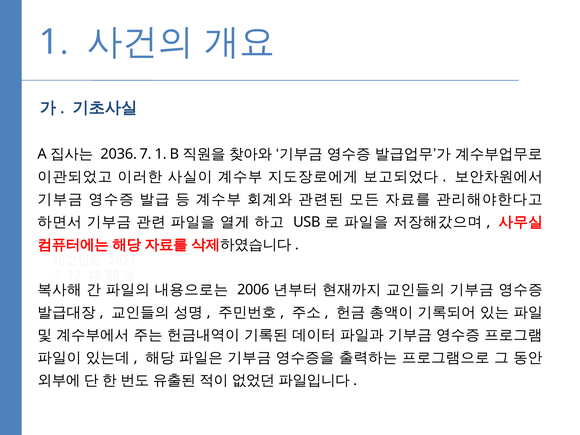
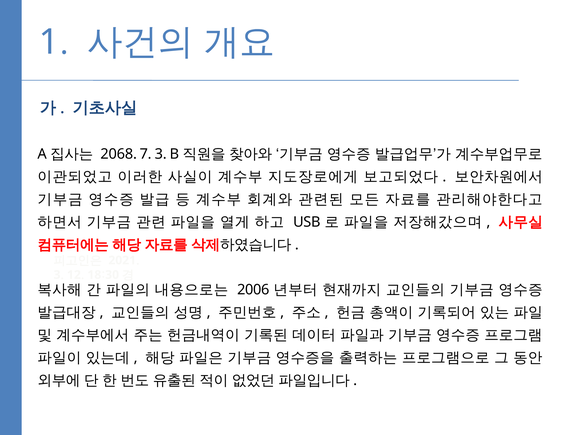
2036: 2036 -> 2068 (119, 154)
7 1: 1 -> 3 (161, 154)
